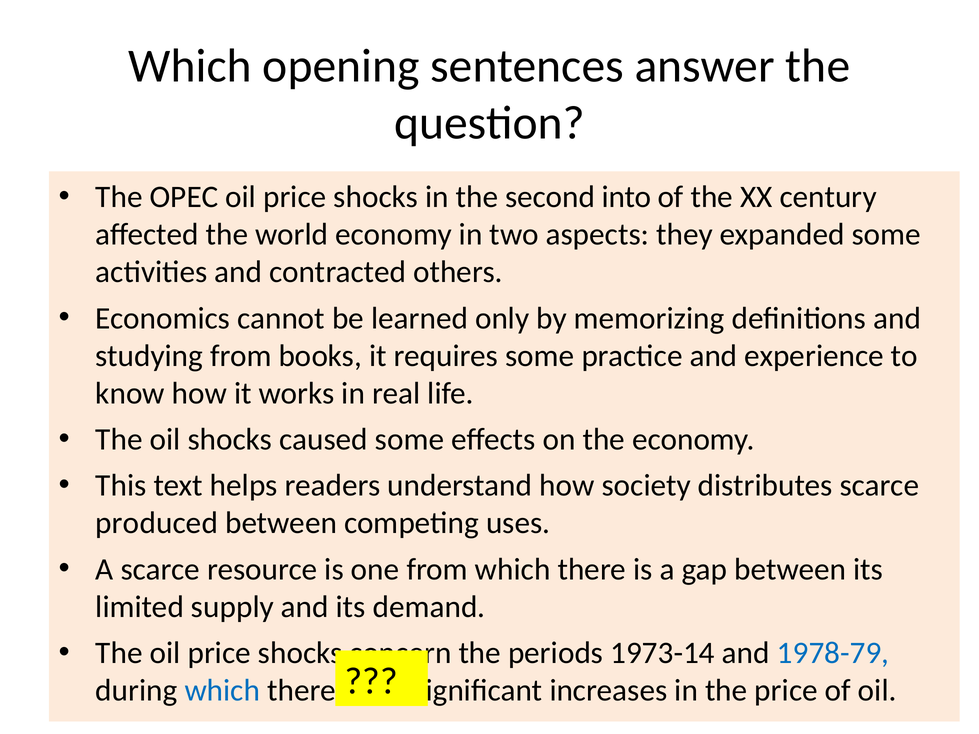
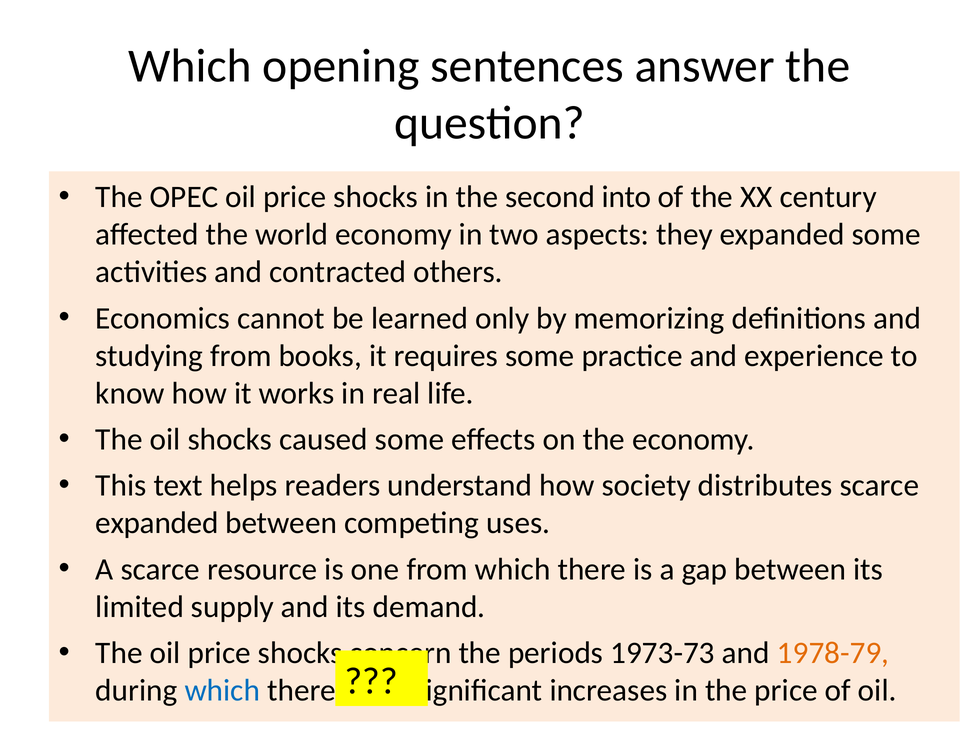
produced: produced -> expanded (157, 523)
1973-14: 1973-14 -> 1973-73 (663, 653)
1978-79 colour: blue -> orange (833, 653)
